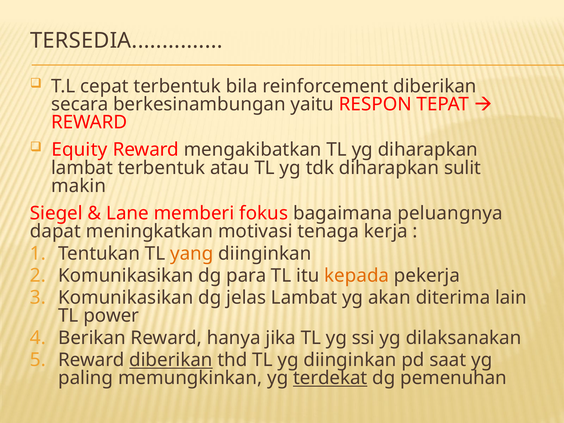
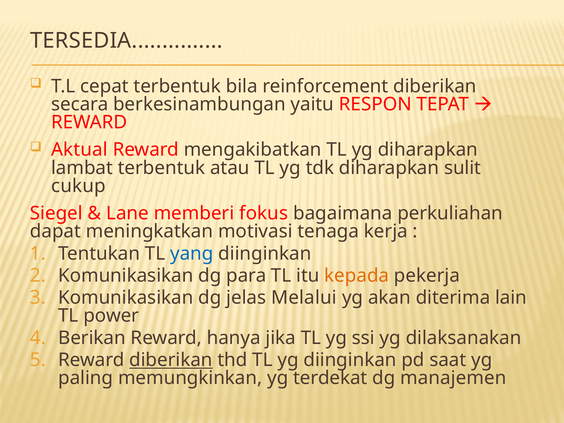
Equity: Equity -> Aktual (79, 150)
makin: makin -> cukup (79, 186)
peluangnya: peluangnya -> perkuliahan (450, 213)
yang colour: orange -> blue (192, 253)
jelas Lambat: Lambat -> Melalui (304, 298)
terdekat underline: present -> none (330, 378)
pemenuhan: pemenuhan -> manajemen (453, 378)
